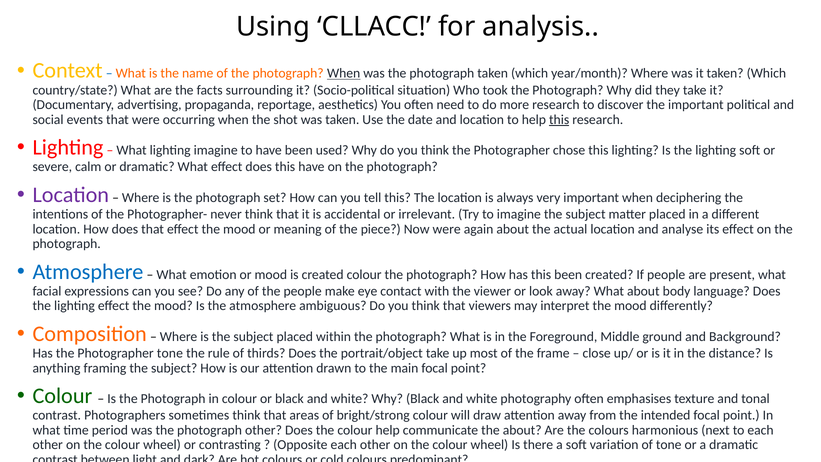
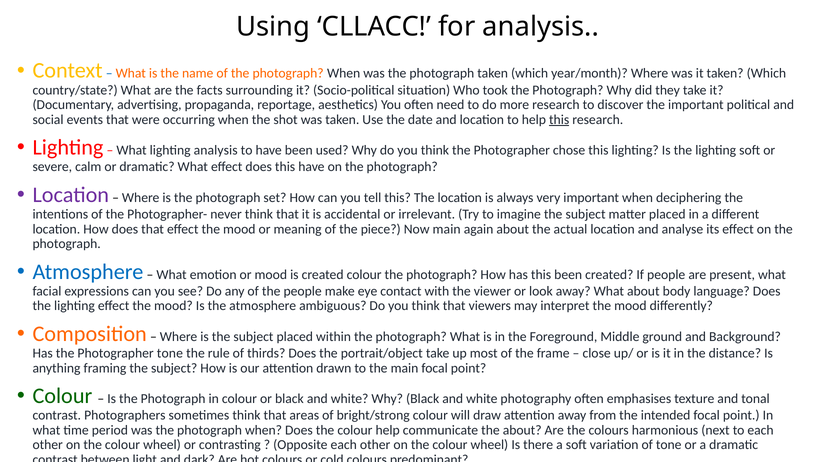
When underline: present -> none (344, 73)
lighting imagine: imagine -> analysis (216, 150)
Now were: were -> main (447, 229)
was the photograph other: other -> when (264, 430)
